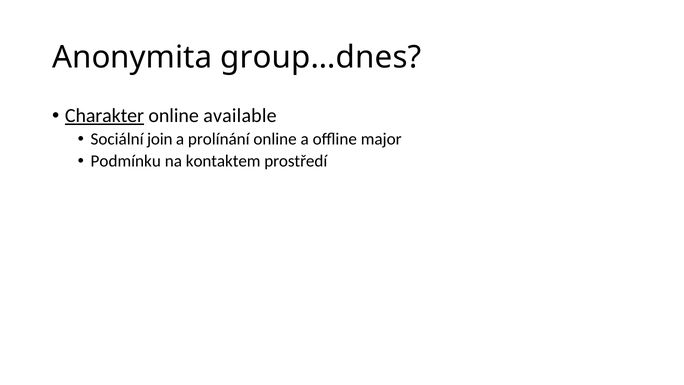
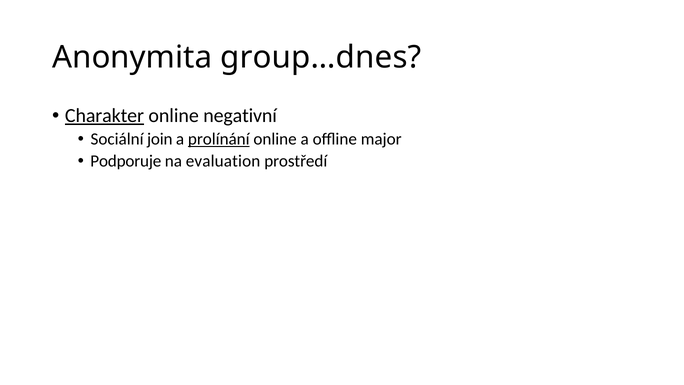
available: available -> negativní (240, 116)
prolínání underline: none -> present (219, 139)
Podmínku: Podmínku -> Podporuje (126, 161)
kontaktem: kontaktem -> evaluation (223, 161)
